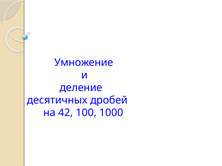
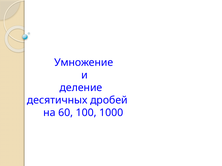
42: 42 -> 60 (66, 113)
